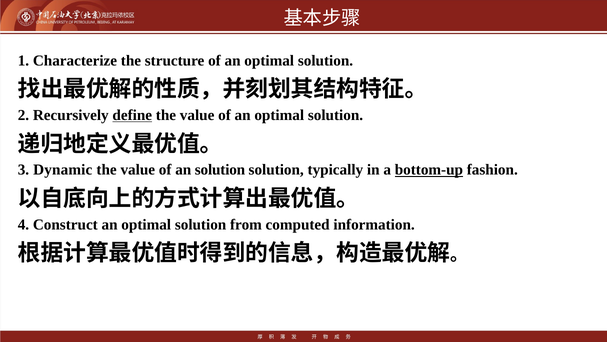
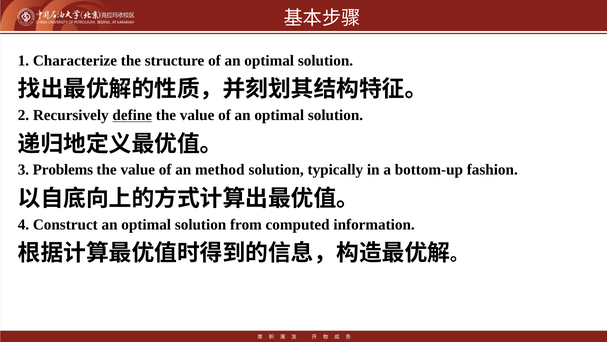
Dynamic: Dynamic -> Problems (63, 170)
an solution: solution -> method (220, 170)
bottom-up underline: present -> none (429, 170)
